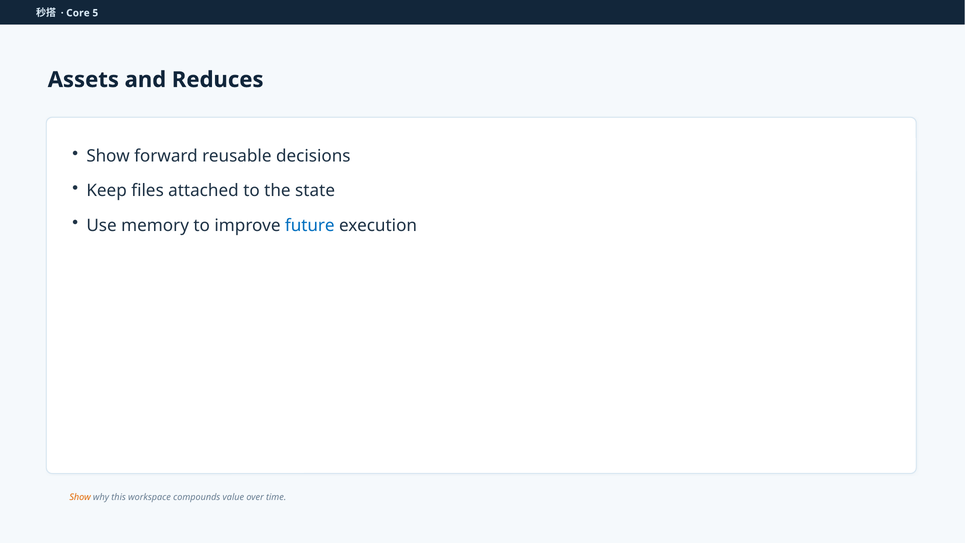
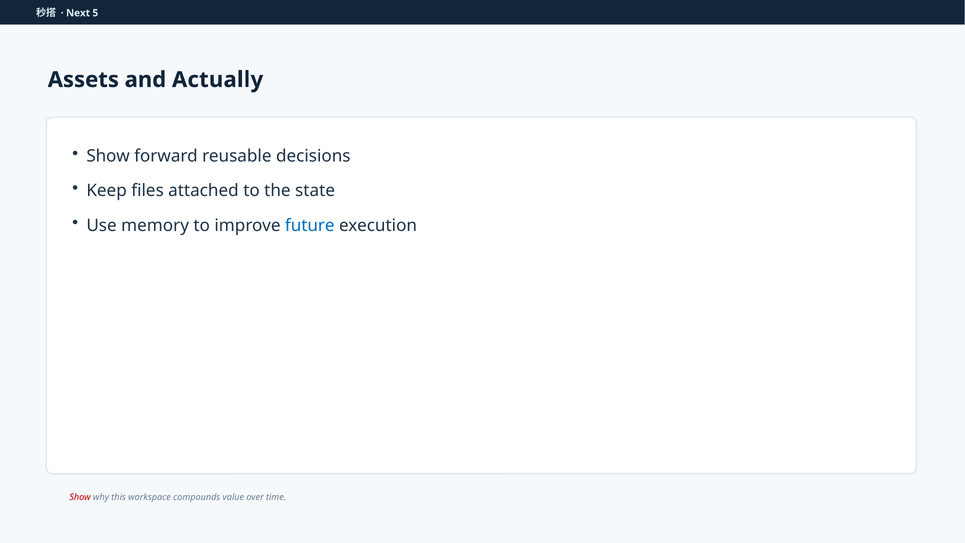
Core: Core -> Next (78, 13)
Reduces: Reduces -> Actually (218, 80)
Show colour: orange -> red (80, 497)
